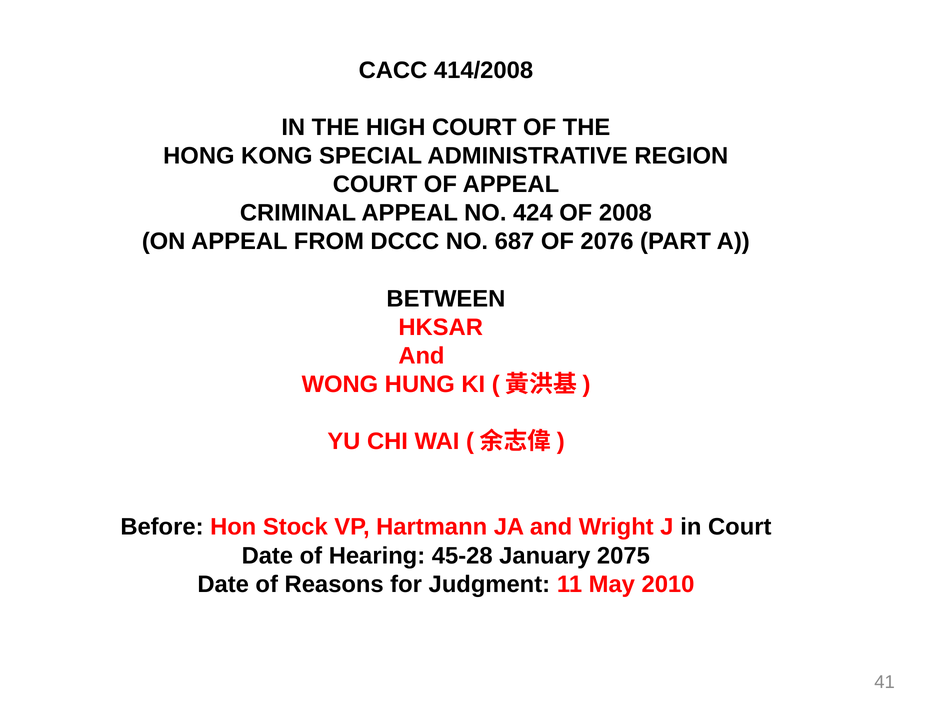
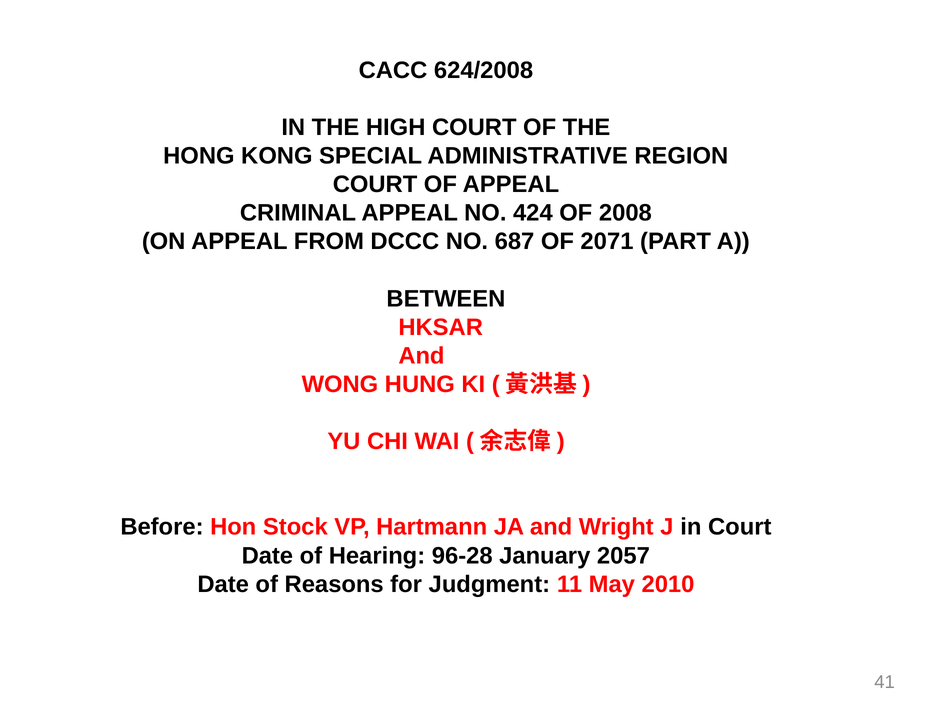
414/2008: 414/2008 -> 624/2008 (484, 70)
2076: 2076 -> 2071 (607, 242)
45-28: 45-28 -> 96-28 (462, 556)
2075: 2075 -> 2057 (623, 556)
